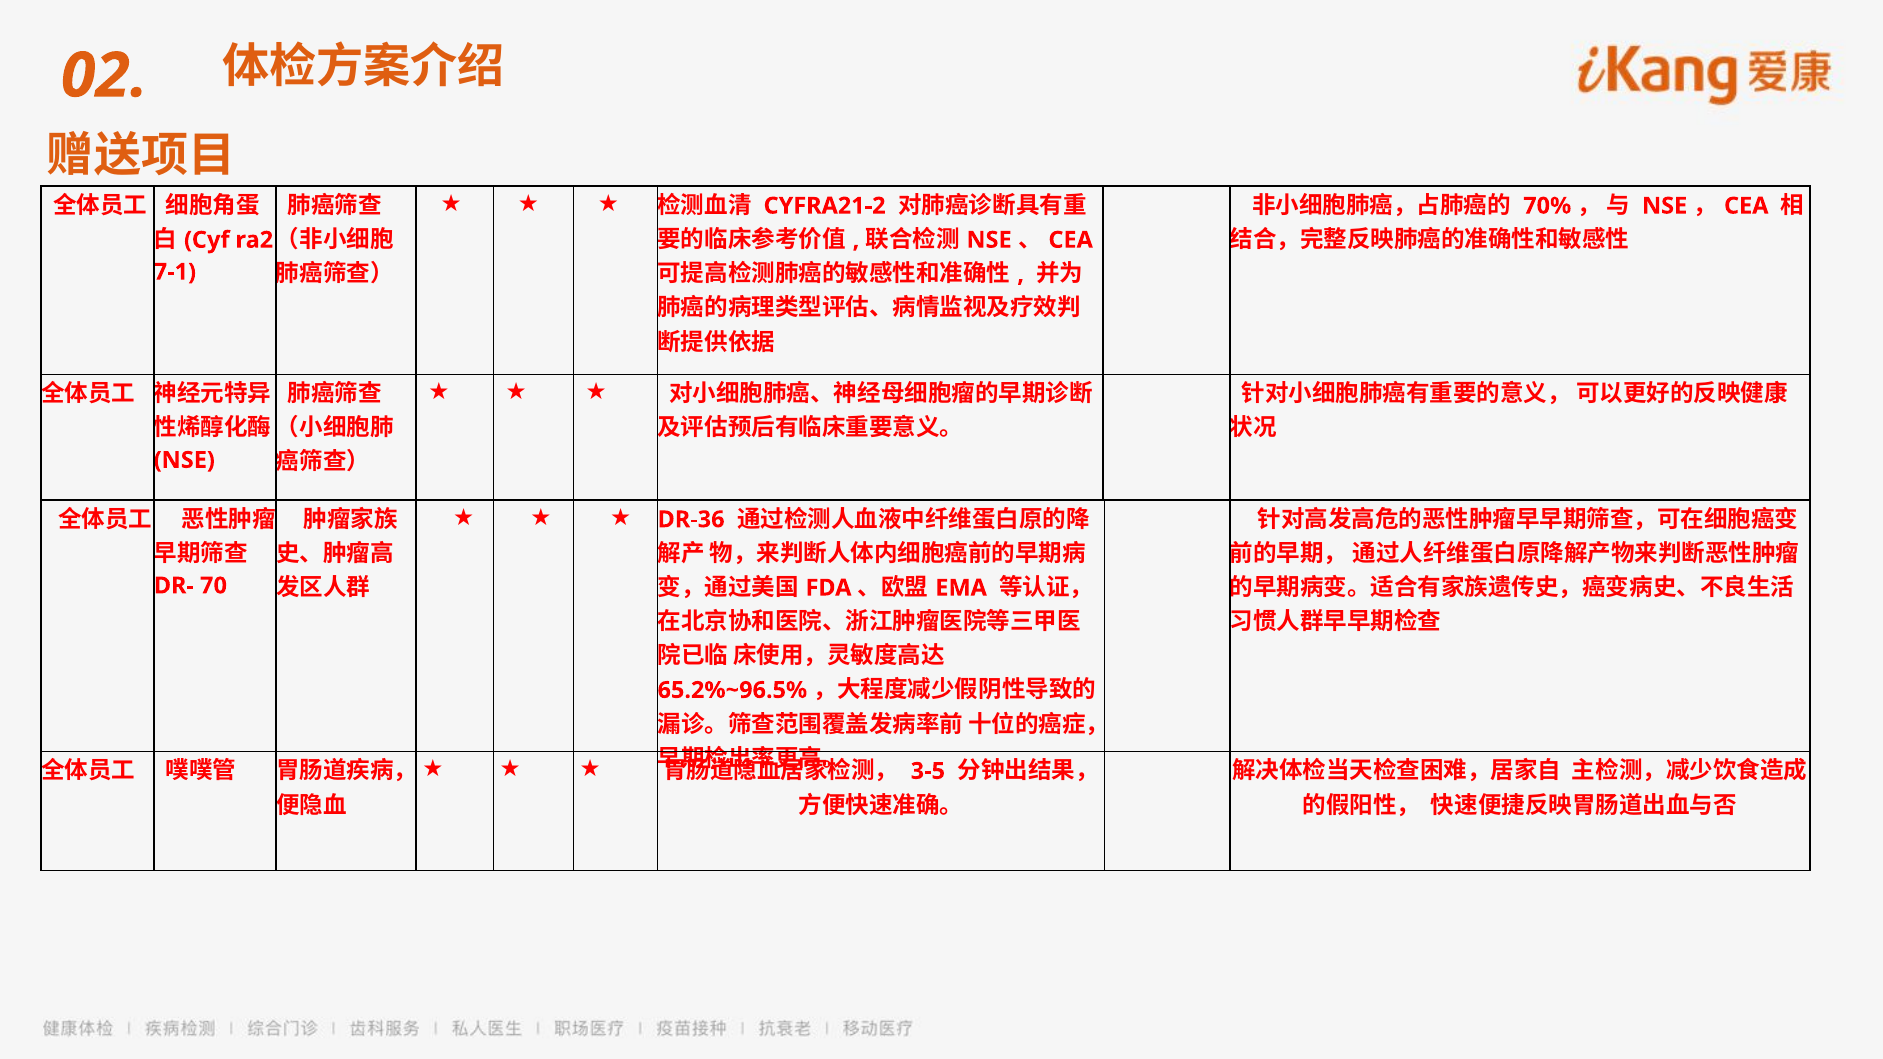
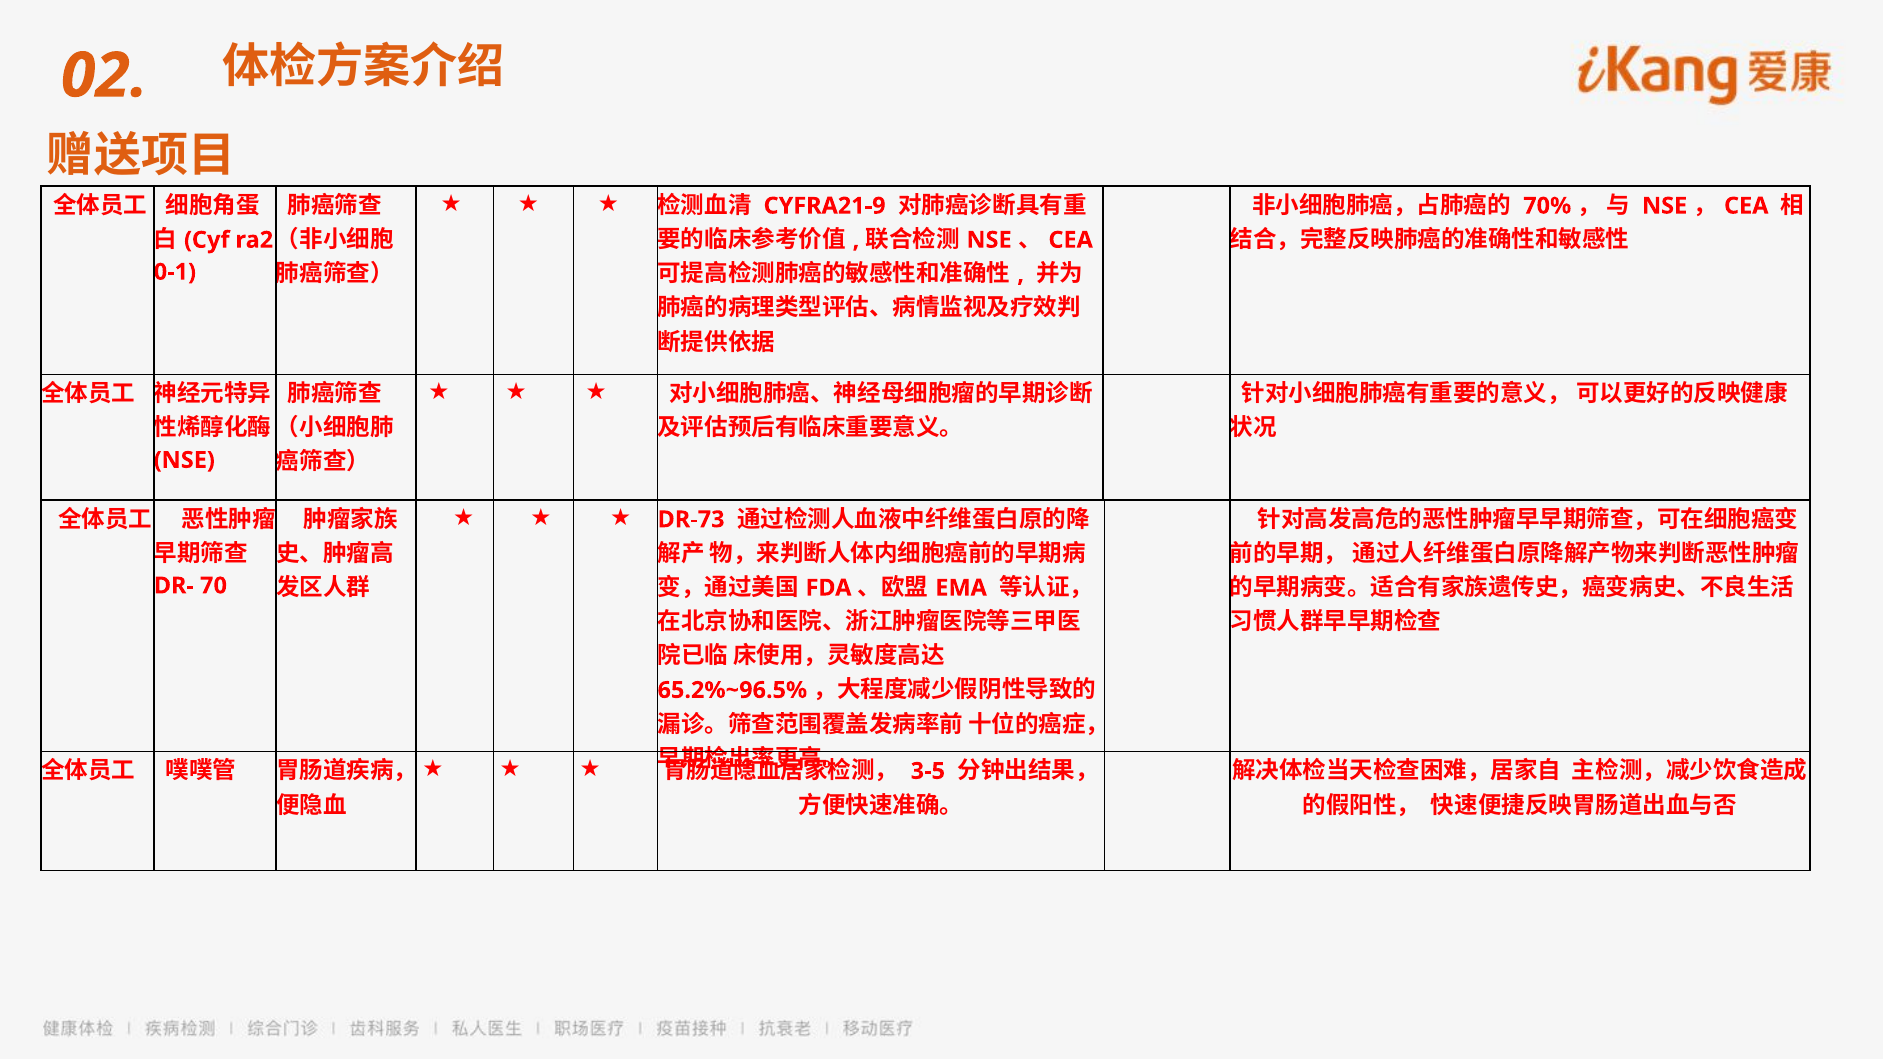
CYFRA21-2: CYFRA21-2 -> CYFRA21-9 (825, 206)
7-1: 7-1 -> 0-1 (175, 272)
DR-36: DR-36 -> DR-73 (691, 520)
